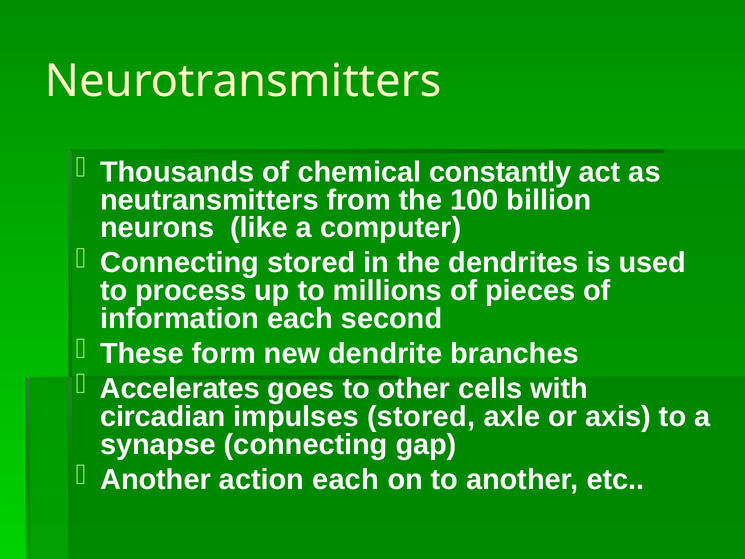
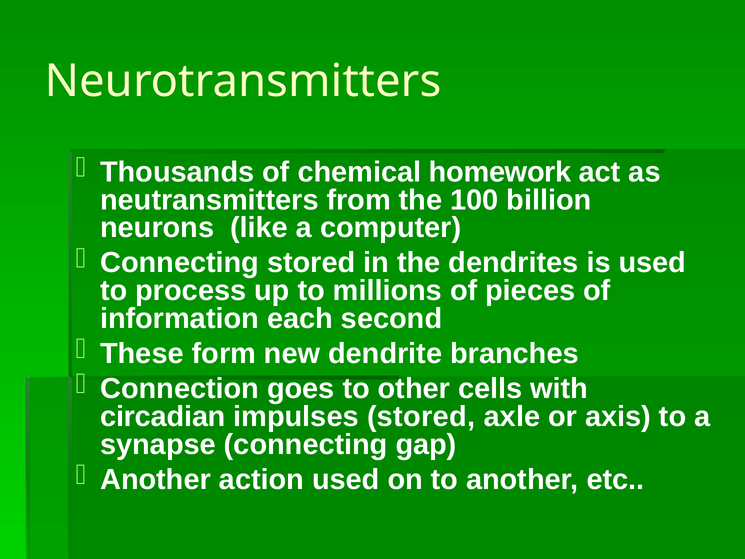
constantly: constantly -> homework (500, 172)
Accelerates: Accelerates -> Connection (180, 389)
action each: each -> used (346, 479)
